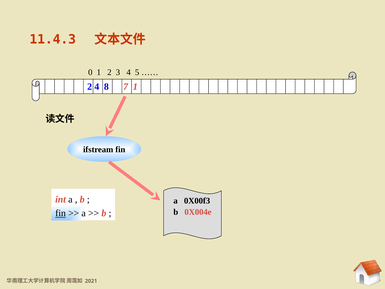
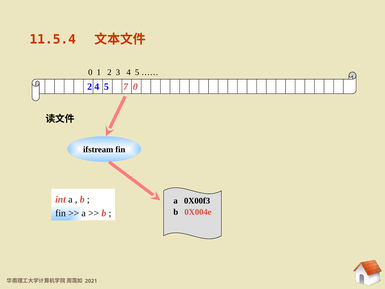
11.4.3: 11.4.3 -> 11.5.4 (53, 39)
2 4 8: 8 -> 5 (106, 87)
7 1: 1 -> 0 (135, 87)
fin underline: present -> none (61, 213)
